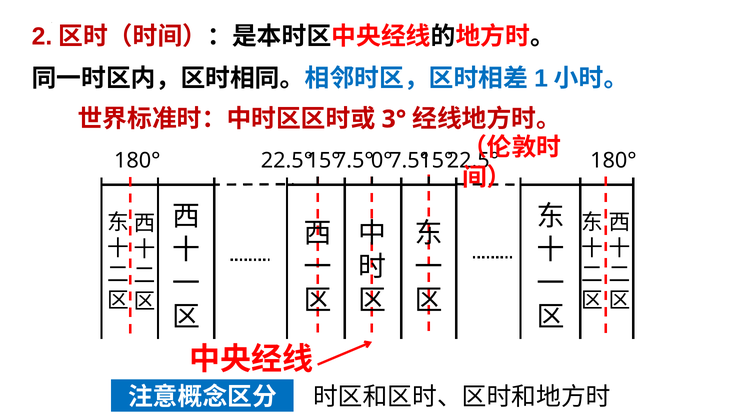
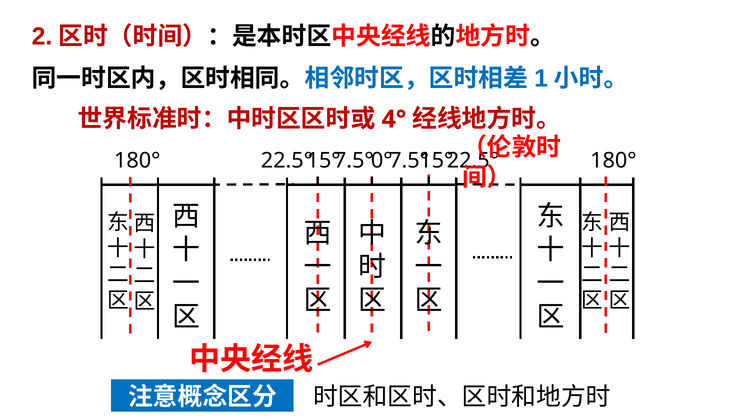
3°: 3° -> 4° (394, 119)
